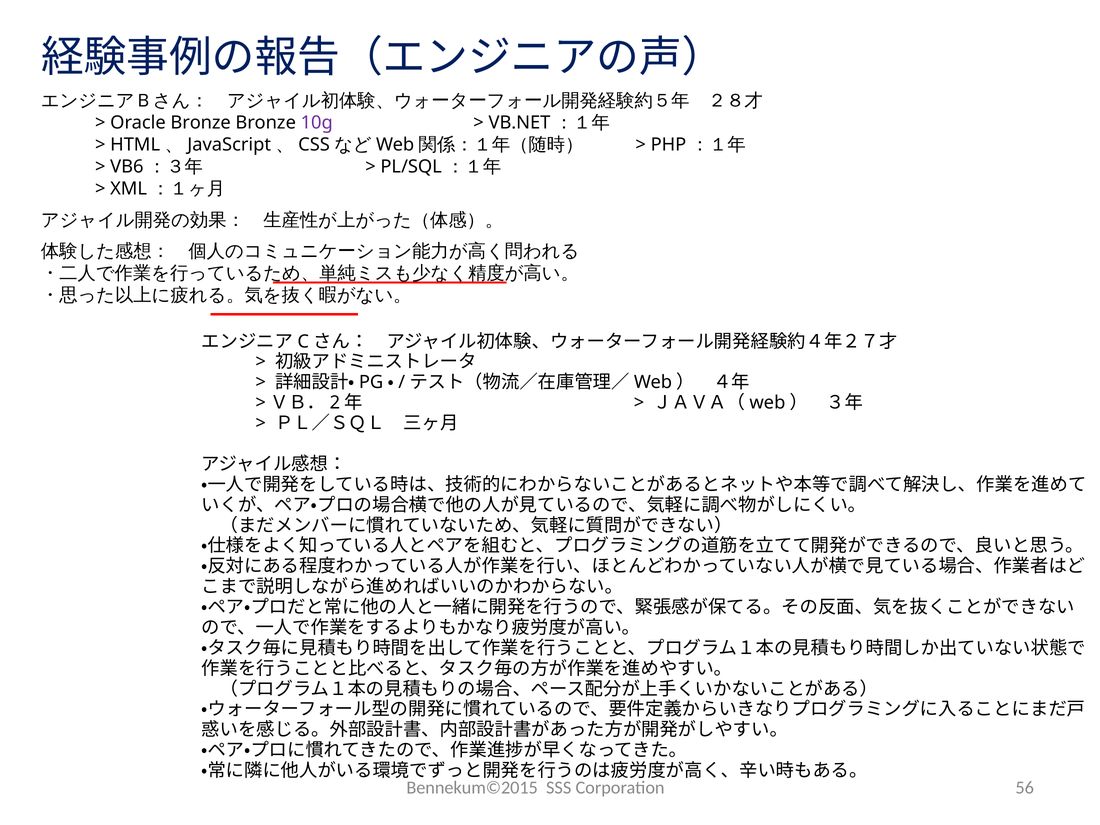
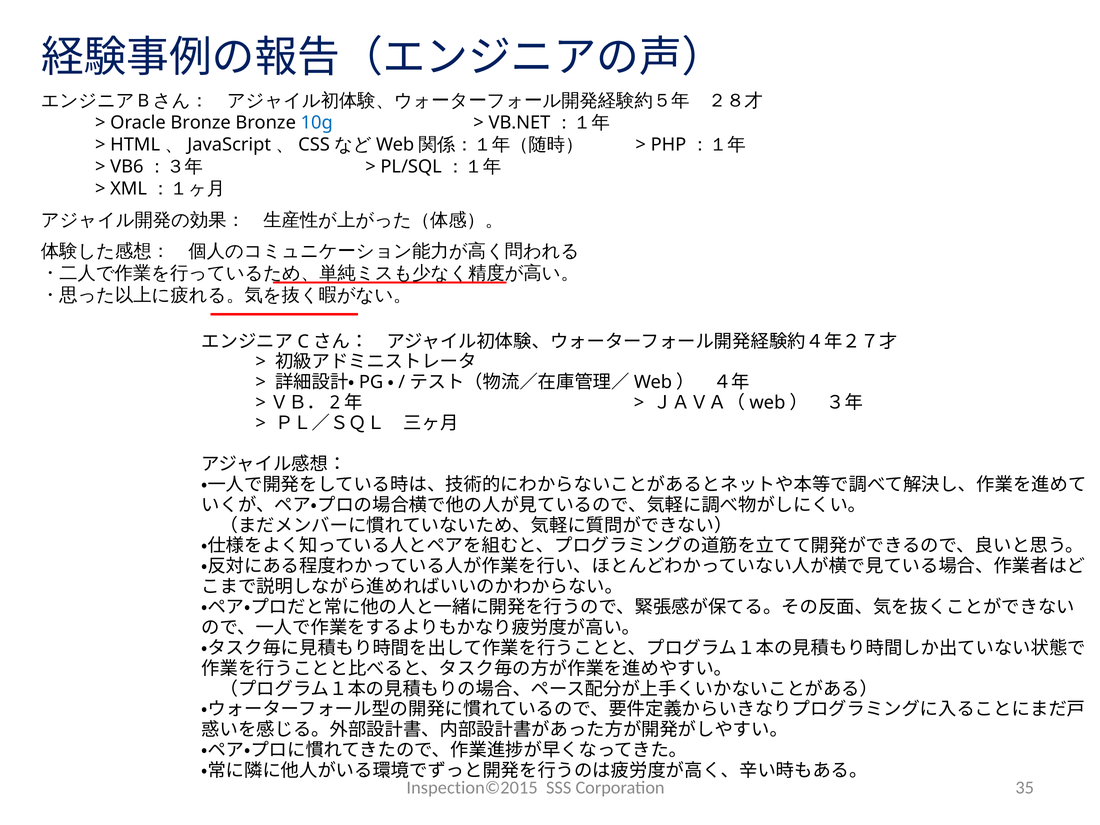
10g colour: purple -> blue (317, 123)
Bennekum©2015: Bennekum©2015 -> Inspection©2015 (472, 788)
56: 56 -> 35 (1025, 788)
